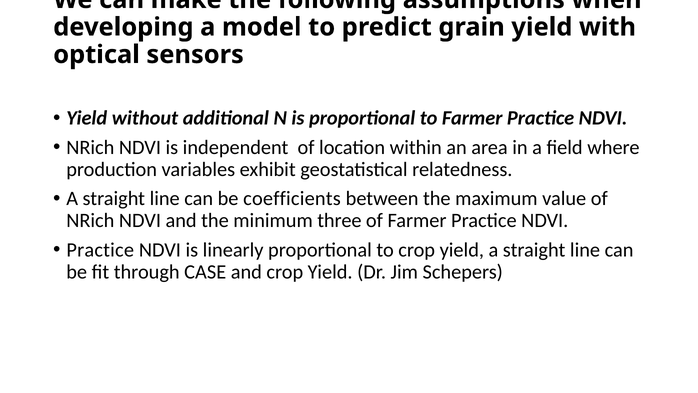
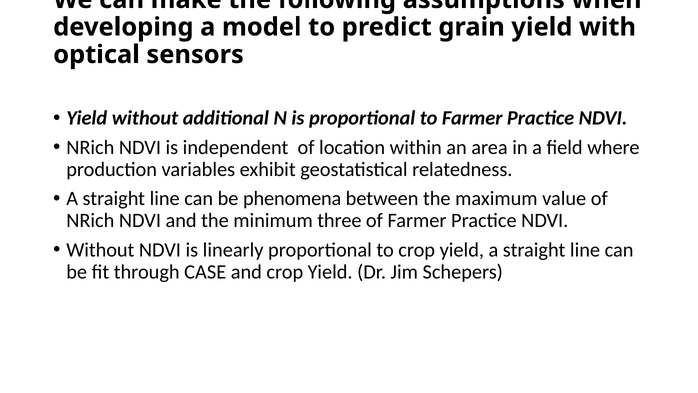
coefficients: coefficients -> phenomena (292, 199)
Practice: Practice -> Without (100, 250)
